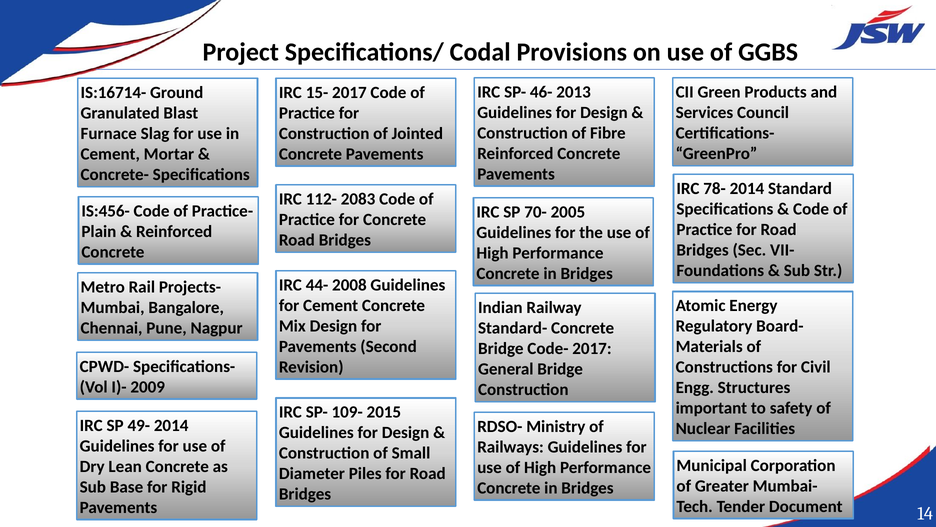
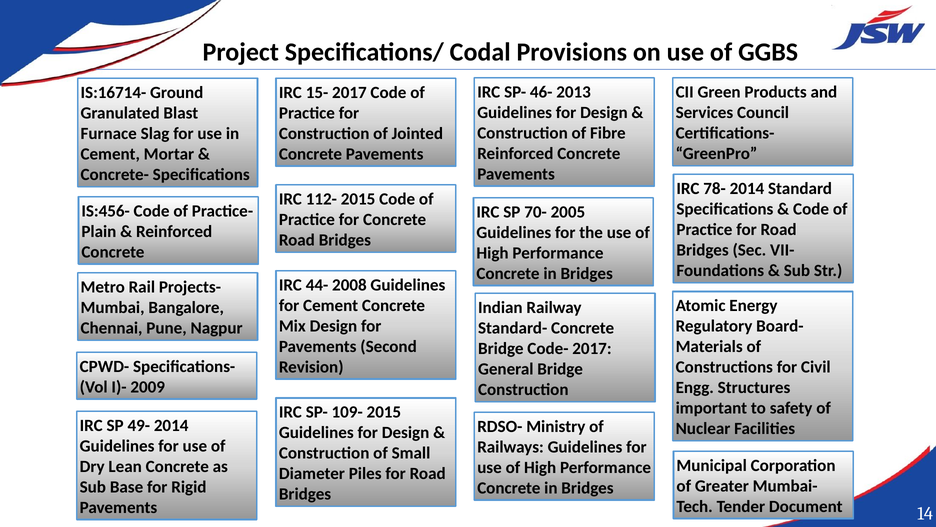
112- 2083: 2083 -> 2015 (358, 199)
